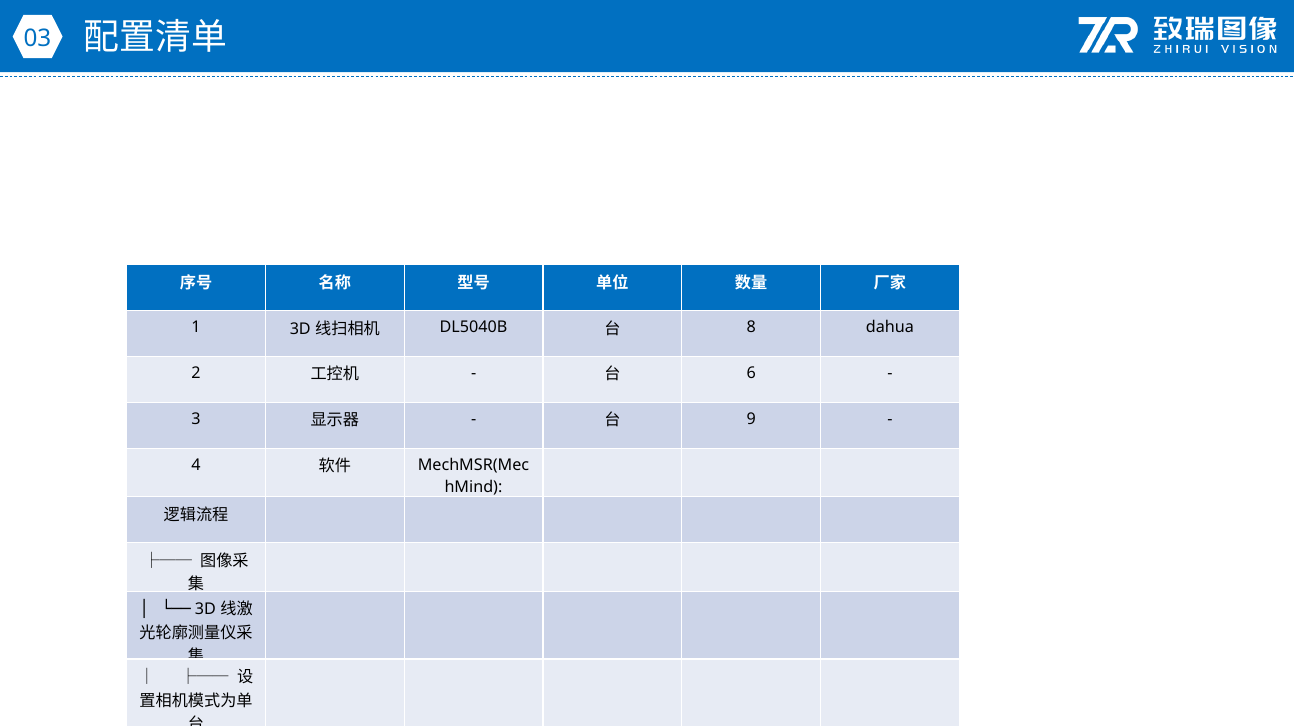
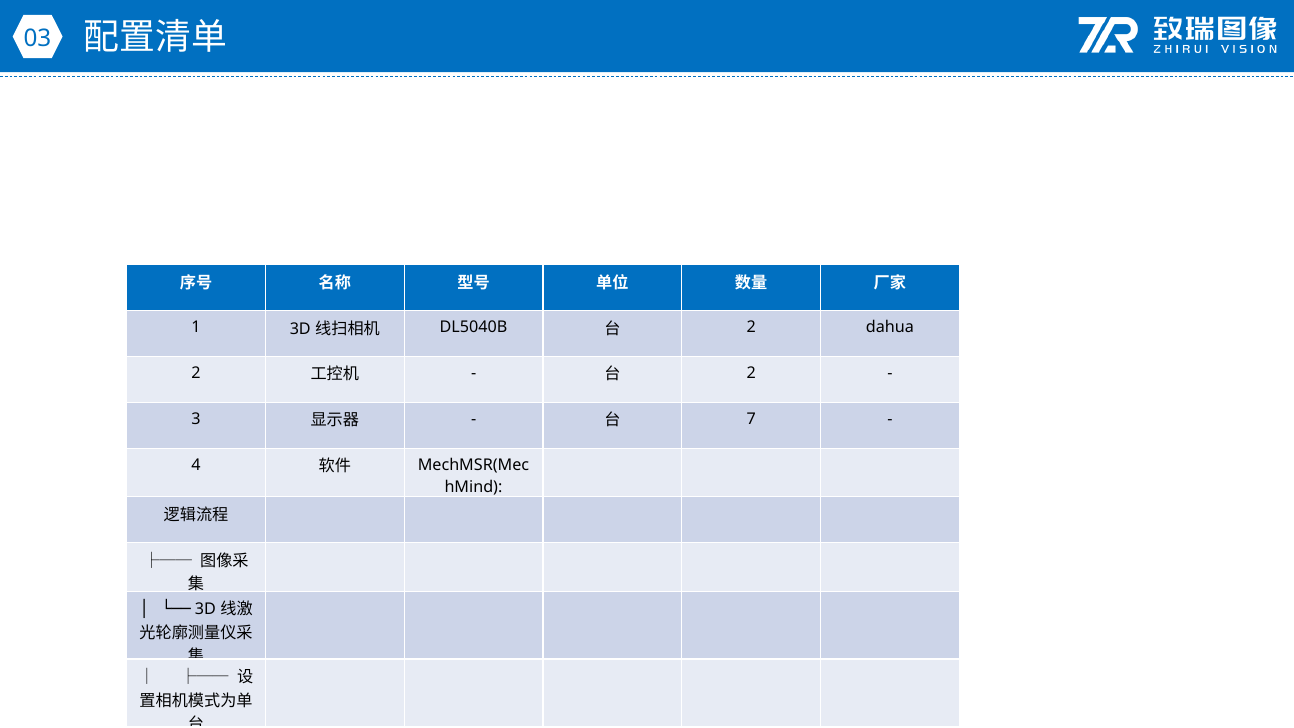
8: 8 -> 2 (751, 327)
6: 6 -> 2 (751, 373)
9: 9 -> 7 (751, 419)
